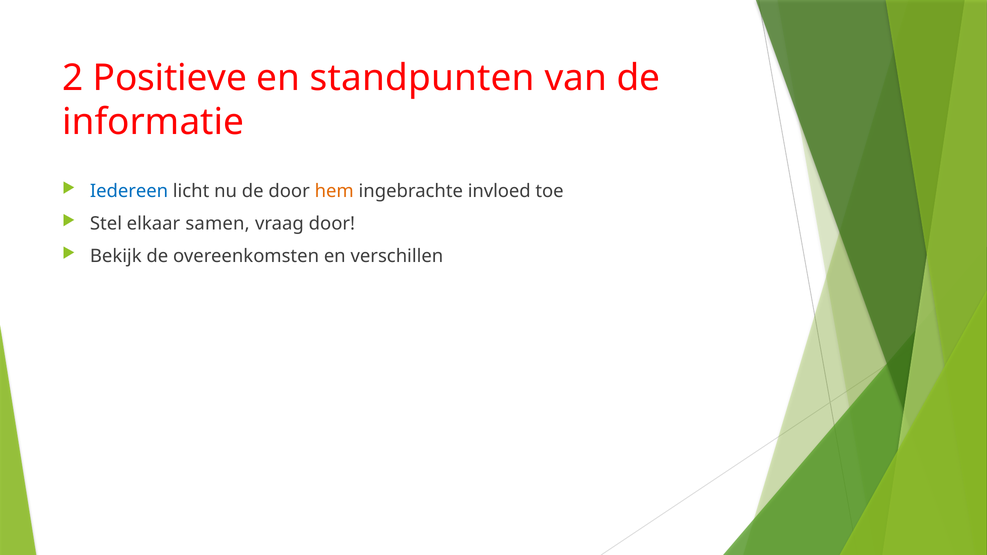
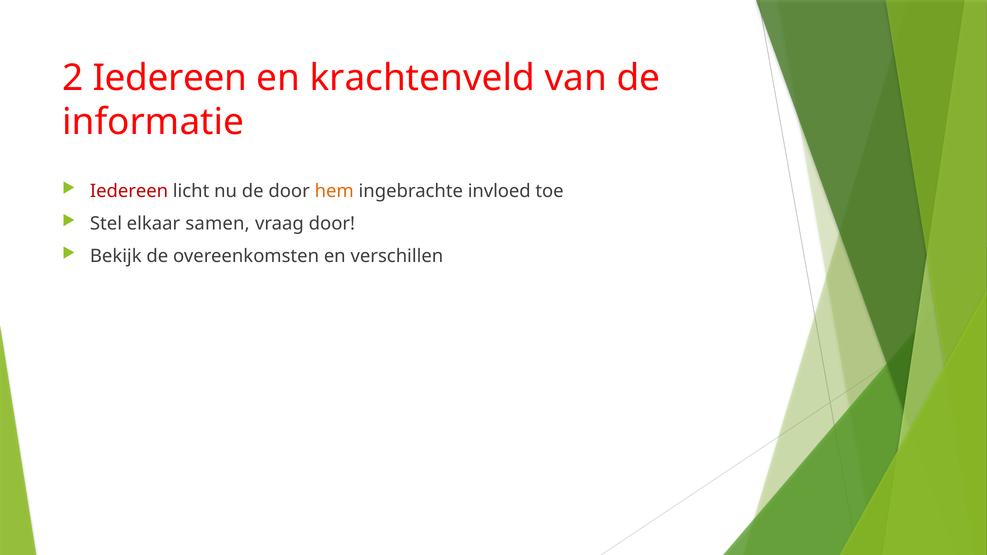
2 Positieve: Positieve -> Iedereen (170, 78)
standpunten: standpunten -> krachtenveld (422, 78)
Iedereen colour: blue -> red (129, 191)
